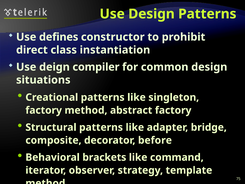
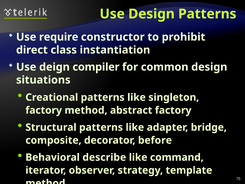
defines: defines -> require (59, 37)
brackets: brackets -> describe (104, 157)
